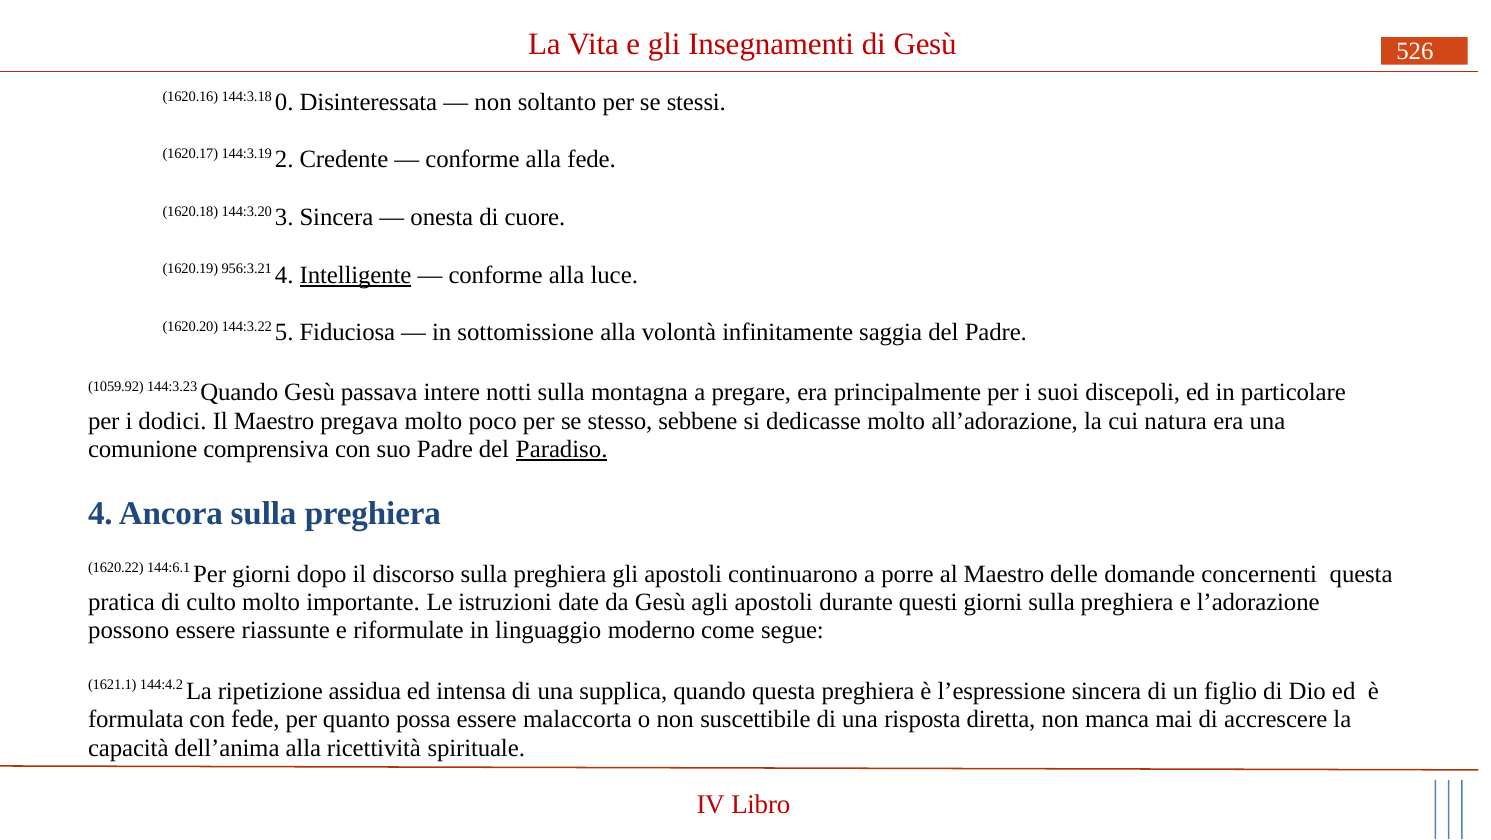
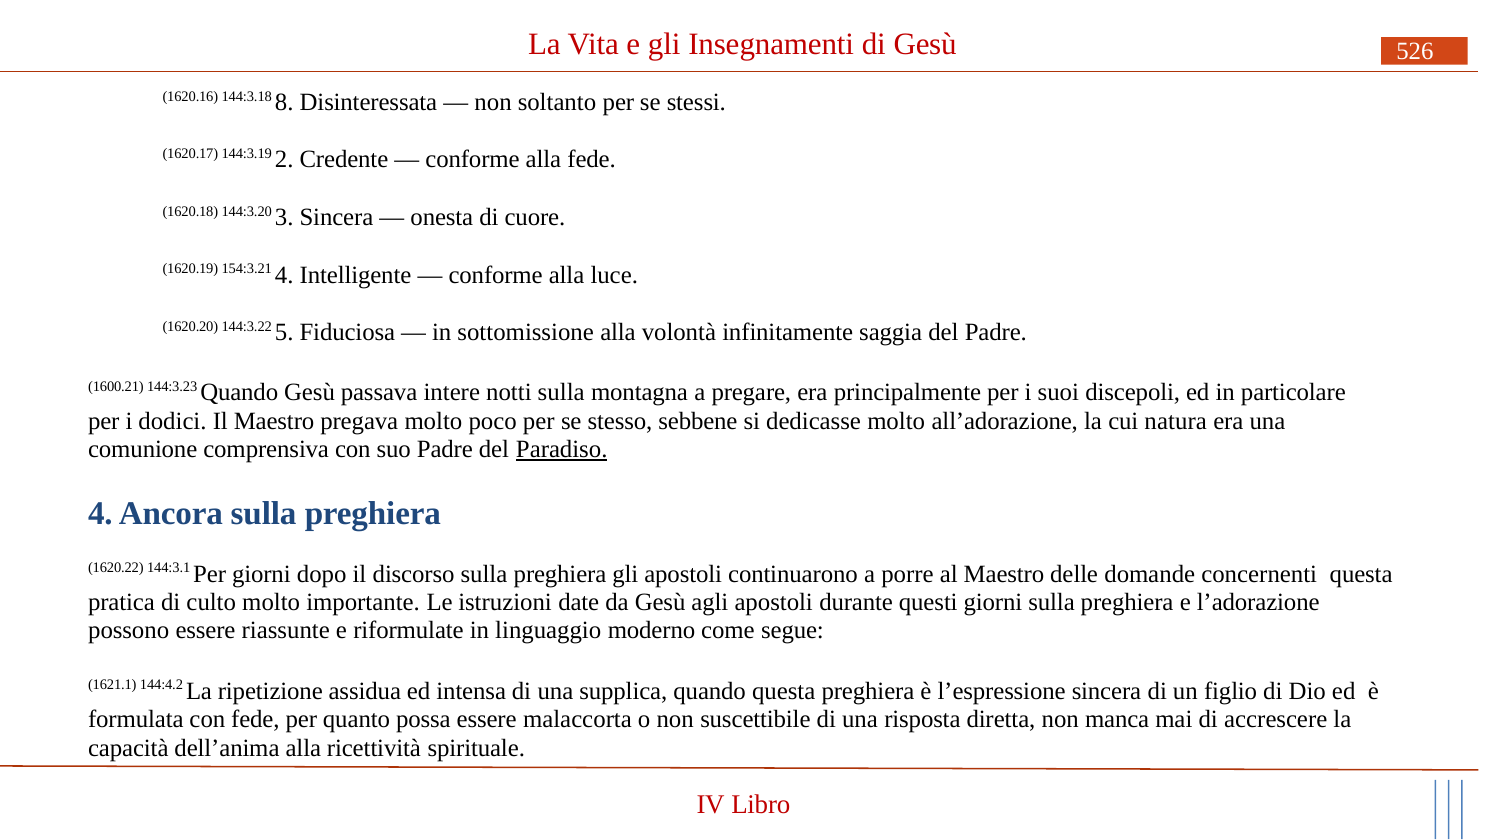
0: 0 -> 8 (284, 102)
956:3.21: 956:3.21 -> 154:3.21 (247, 269)
Intelligente underline: present -> none (355, 275)
1059.92: 1059.92 -> 1600.21 (116, 386)
144:6.1: 144:6.1 -> 144:3.1 (169, 568)
